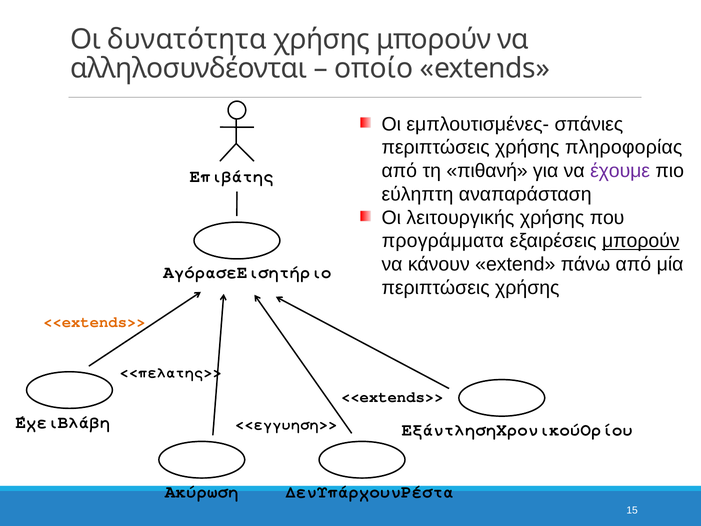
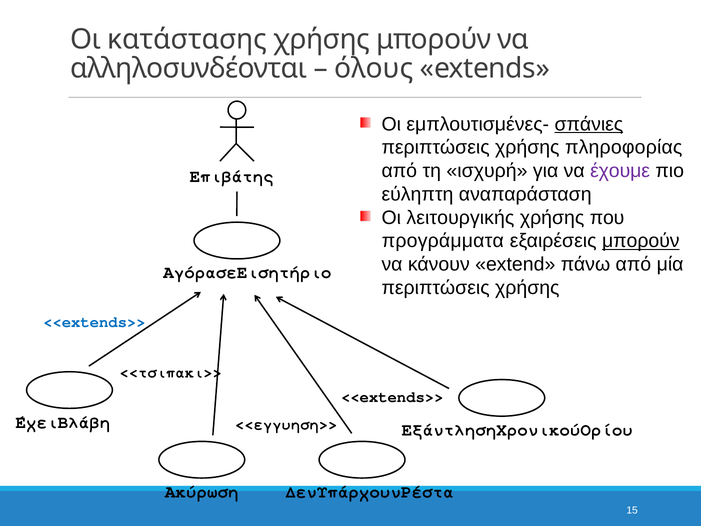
δυνατότητα: δυνατότητα -> κατάστασης (187, 39)
οποίο: οποίο -> όλους (374, 68)
σπάνιες underline: none -> present (589, 124)
πιθανή: πιθανή -> ισχυρή (487, 171)
<<extends>> colour: orange -> blue (94, 322)
<<πελάτης>>: <<πελάτης>> -> <<τσιπάκι>> (171, 373)
